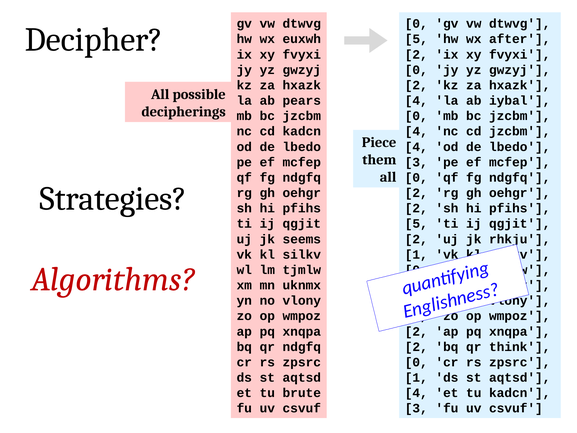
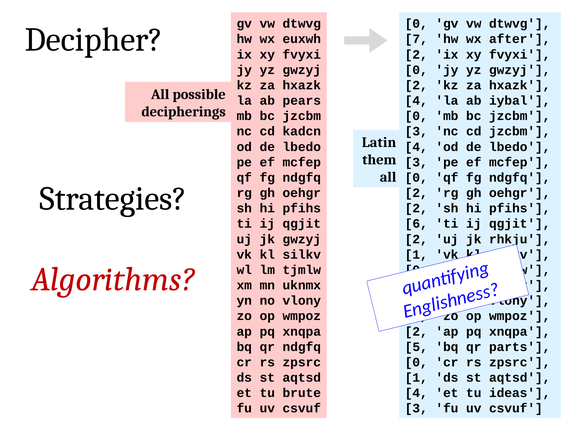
5: 5 -> 7 (416, 39)
4: 4 -> 3 (416, 131)
Piece: Piece -> Latin (379, 142)
5: 5 -> 6 (416, 224)
jk seems: seems -> gwzyj (302, 239)
2: 2 -> 5 (416, 347)
think: think -> parts (520, 347)
tu kadcn: kadcn -> ideas (520, 393)
